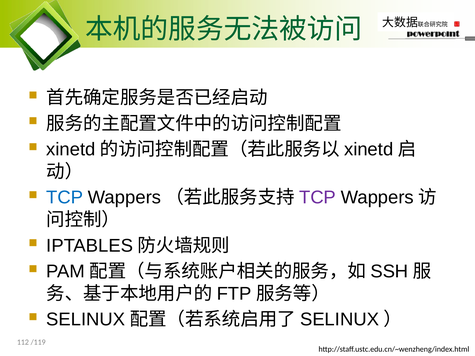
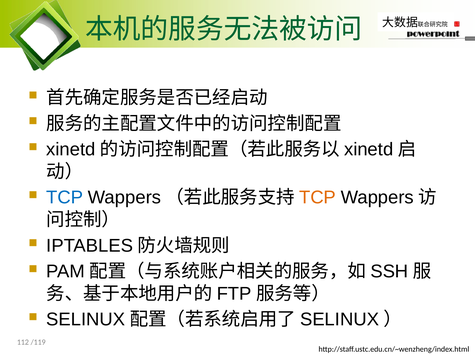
TCP colour: purple -> orange (318, 198)
